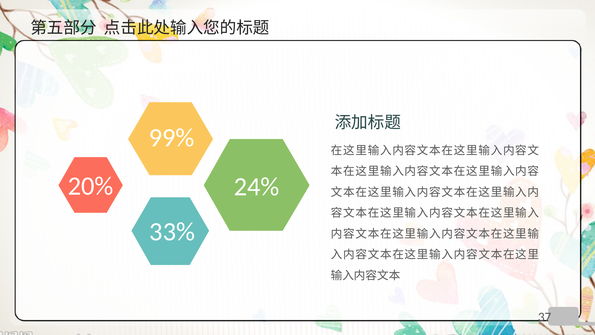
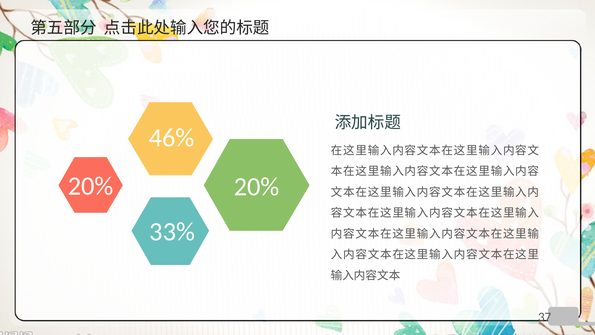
99%: 99% -> 46% (172, 138)
24%: 24% -> 20% (257, 186)
